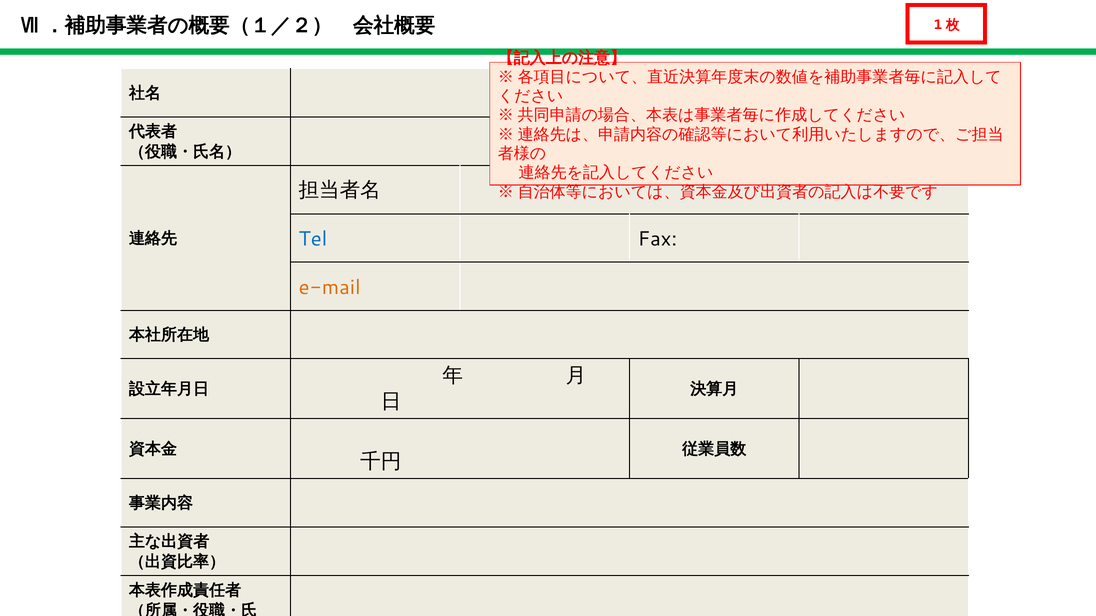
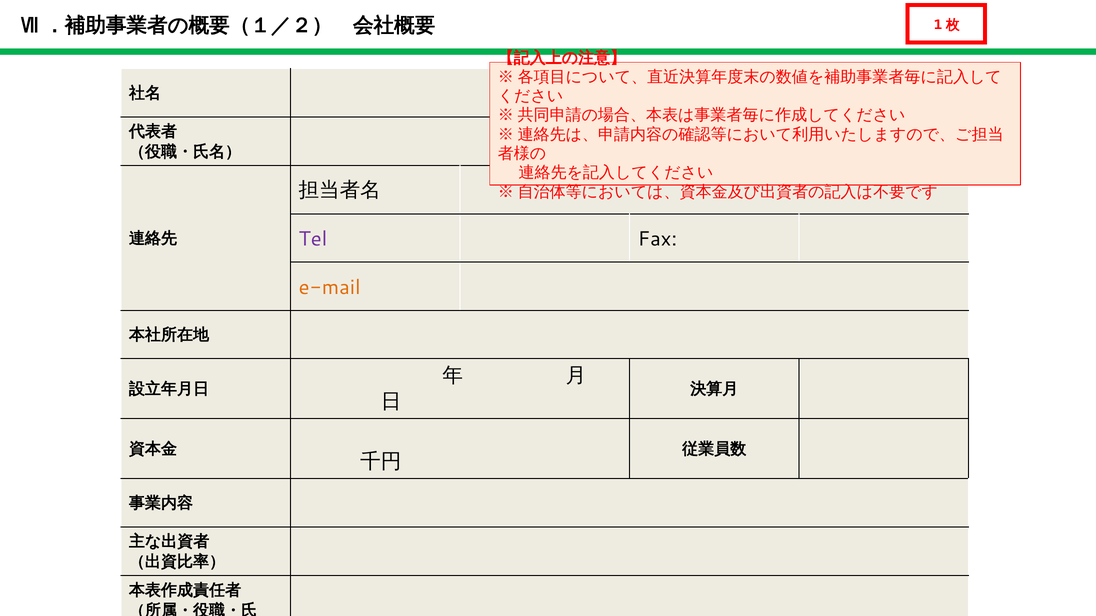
Tel colour: blue -> purple (313, 239)
